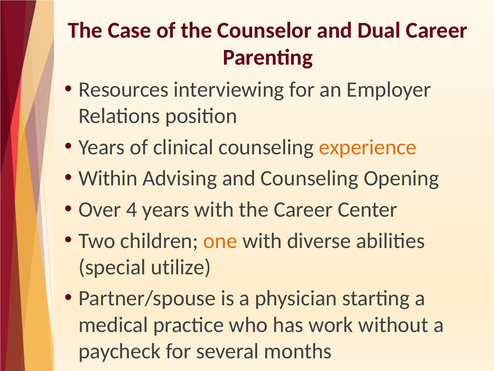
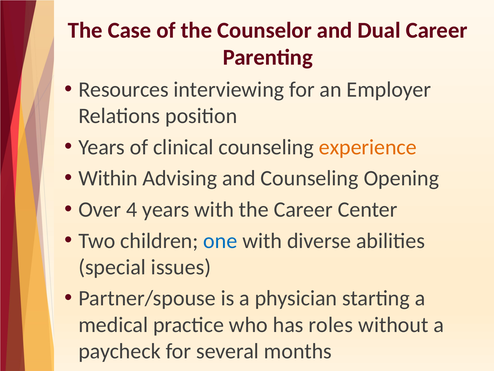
one colour: orange -> blue (220, 240)
utilize: utilize -> issues (181, 267)
work: work -> roles (331, 324)
